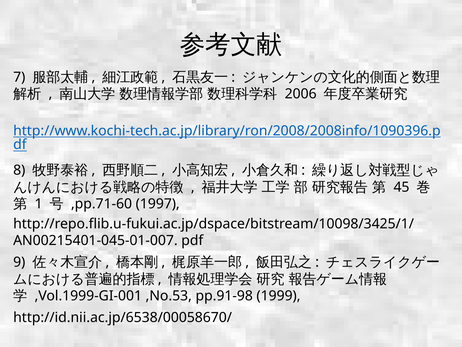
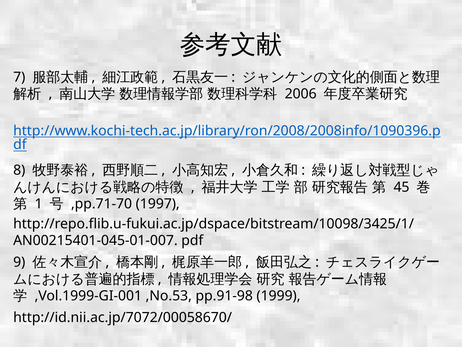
,pp.71-60: ,pp.71-60 -> ,pp.71-70 (102, 204)
http://id.nii.ac.jp/6538/00058670/: http://id.nii.ac.jp/6538/00058670/ -> http://id.nii.ac.jp/7072/00058670/ (123, 317)
